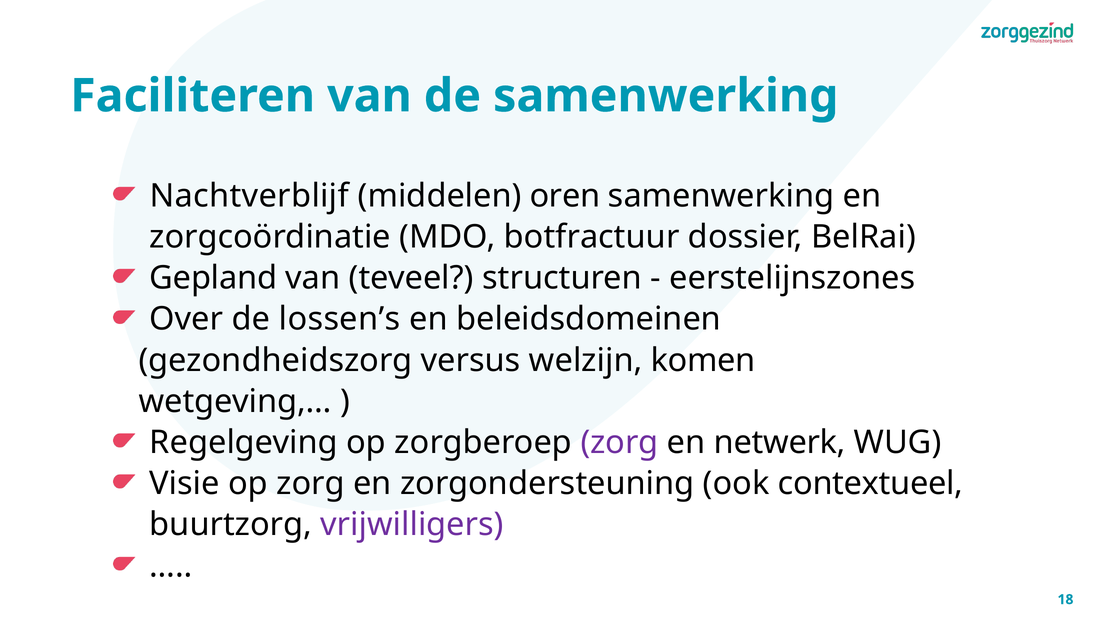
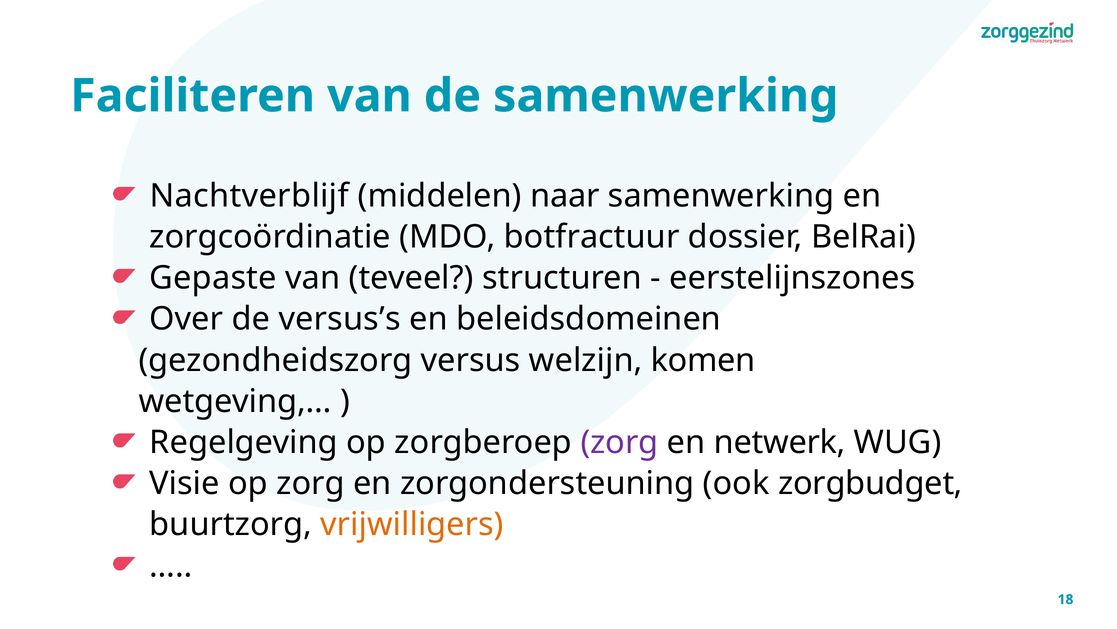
oren: oren -> naar (565, 196)
Gepland: Gepland -> Gepaste (213, 278)
lossen’s: lossen’s -> versus’s (340, 319)
contextueel: contextueel -> zorgbudget (870, 483)
vrijwilligers colour: purple -> orange (412, 524)
